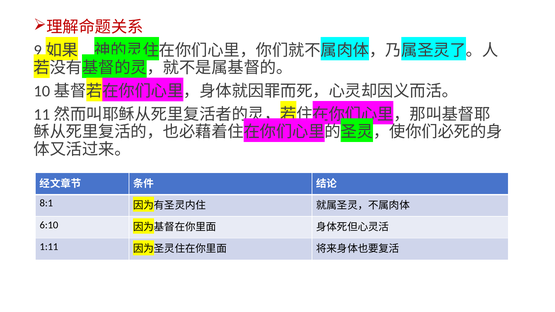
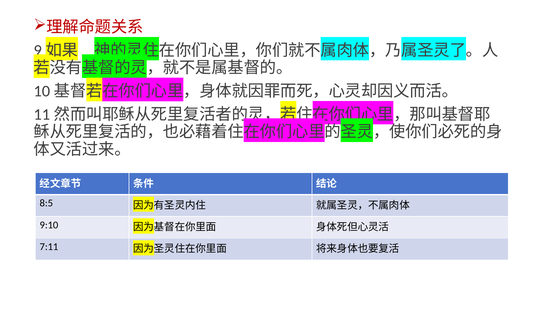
8:1: 8:1 -> 8:5 (46, 203)
6:10: 6:10 -> 9:10 (49, 225)
1:11: 1:11 -> 7:11 (49, 247)
